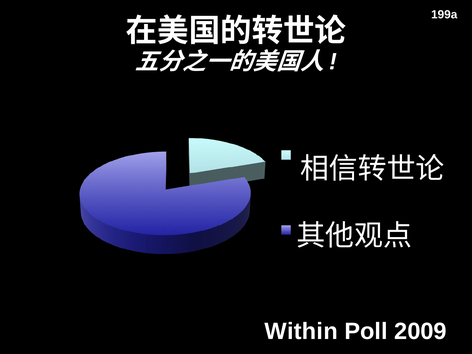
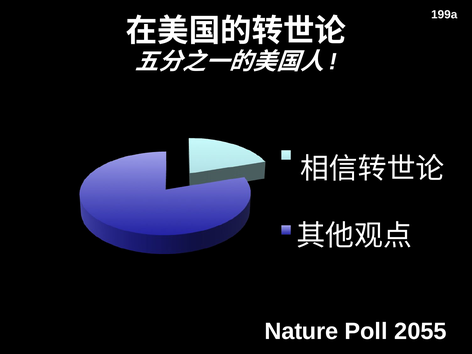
Within: Within -> Nature (301, 331)
2009: 2009 -> 2055 (420, 331)
